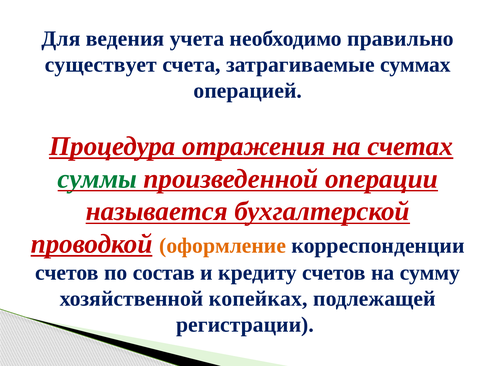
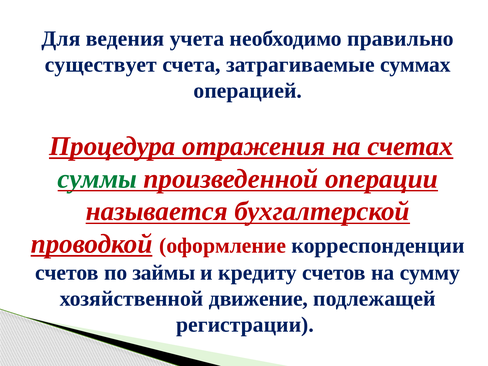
оформление colour: orange -> red (223, 246)
состав: состав -> займы (164, 273)
копейках: копейках -> движение (258, 299)
